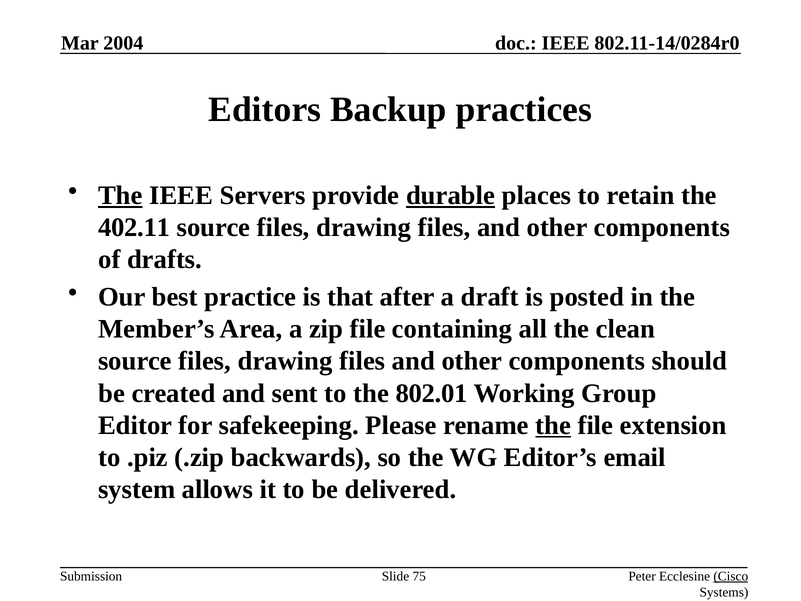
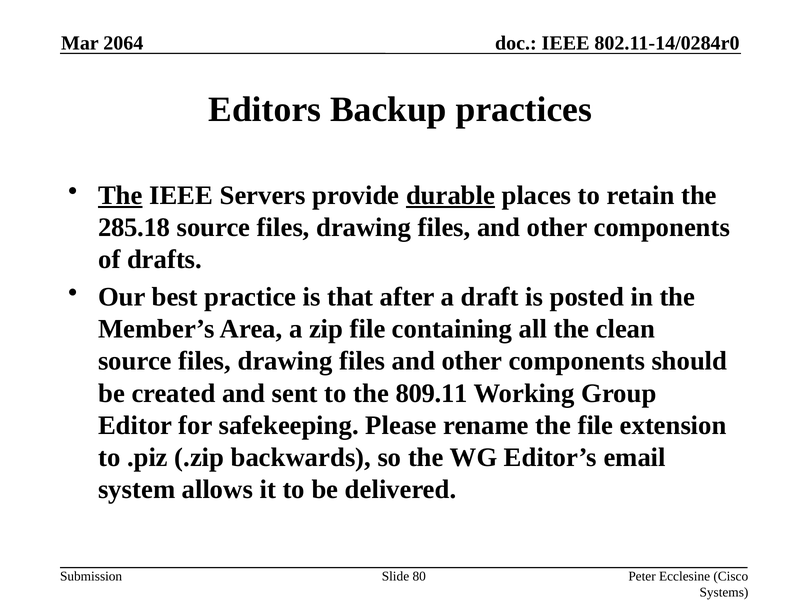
2004: 2004 -> 2064 (123, 43)
402.11: 402.11 -> 285.18 (134, 228)
802.01: 802.01 -> 809.11 (432, 393)
the underline: present -> none (553, 425)
75: 75 -> 80 (419, 576)
Cisco underline: present -> none (731, 576)
